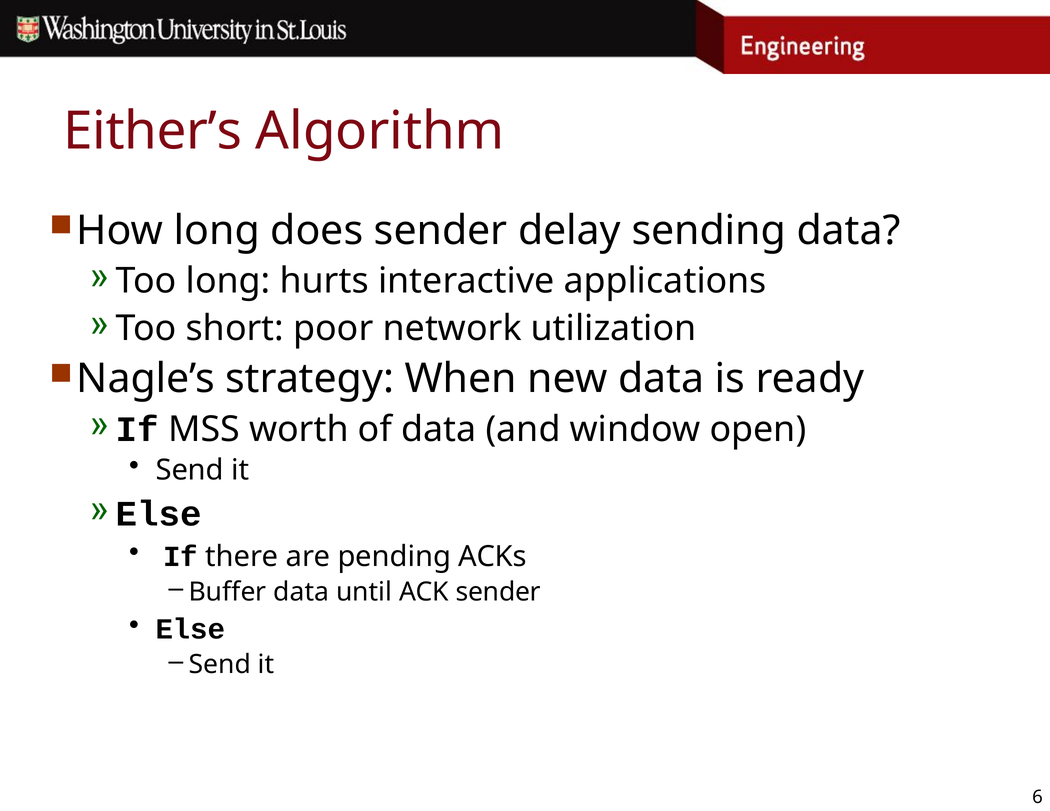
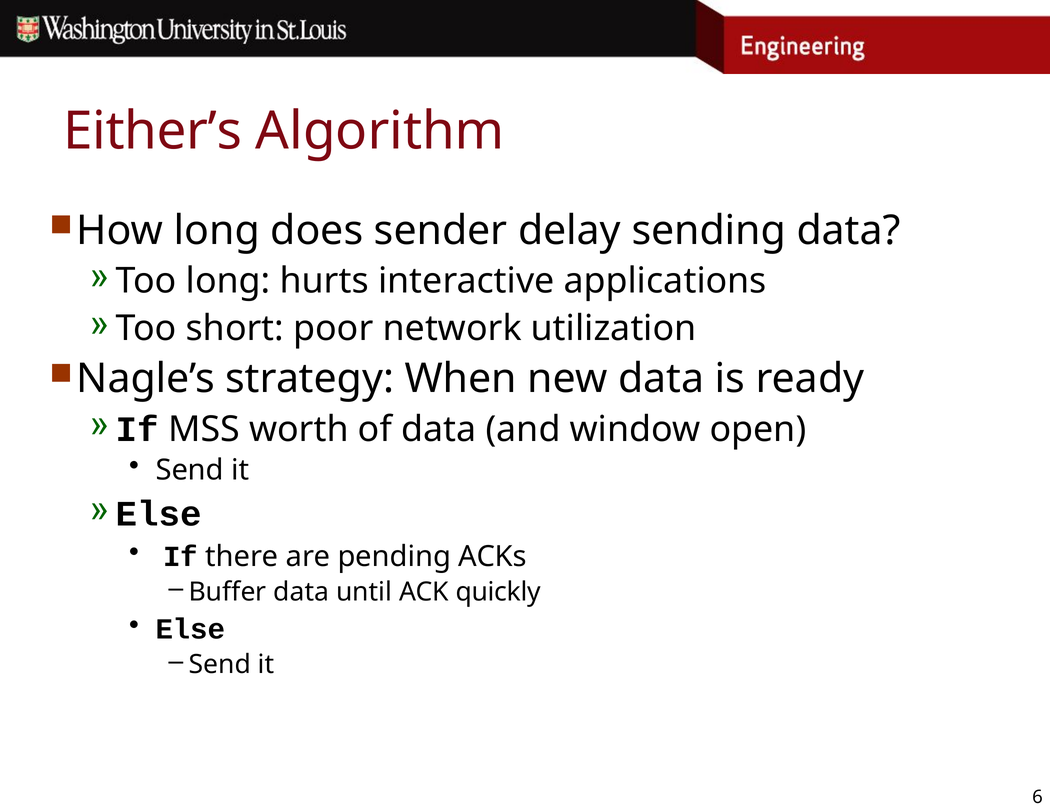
ACK sender: sender -> quickly (498, 592)
